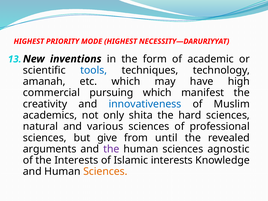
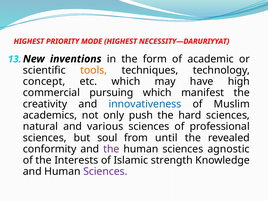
tools colour: blue -> orange (94, 70)
amanah: amanah -> concept (44, 81)
shita: shita -> push (141, 115)
give: give -> soul (107, 138)
arguments: arguments -> conformity (50, 149)
Islamic interests: interests -> strength (172, 160)
Sciences colour: orange -> purple (105, 172)
